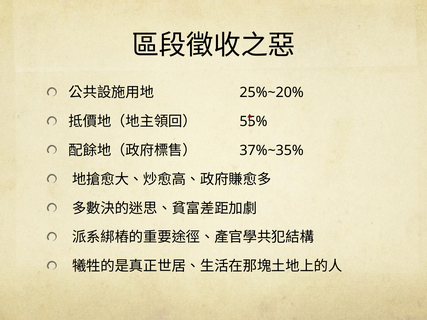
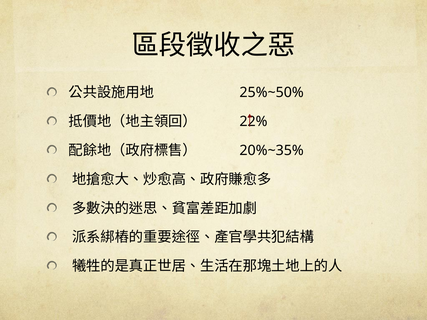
25%~20%: 25%~20% -> 25%~50% (272, 93)
55%: 55% -> 22% (253, 122)
37%~35%: 37%~35% -> 20%~35% (272, 151)
